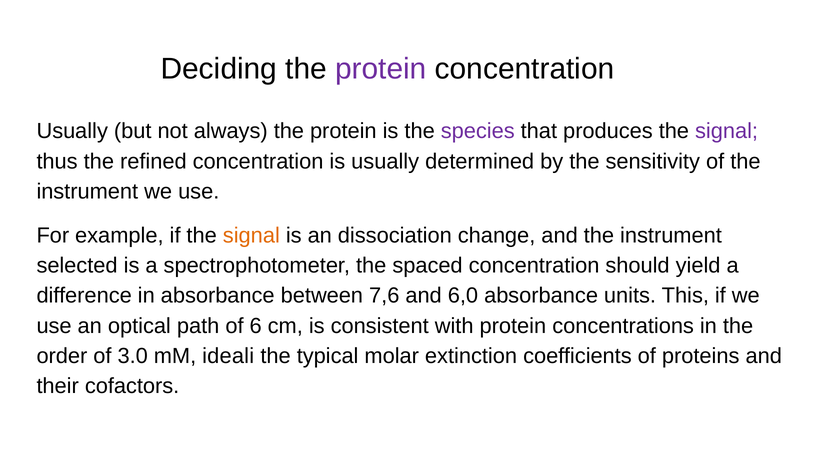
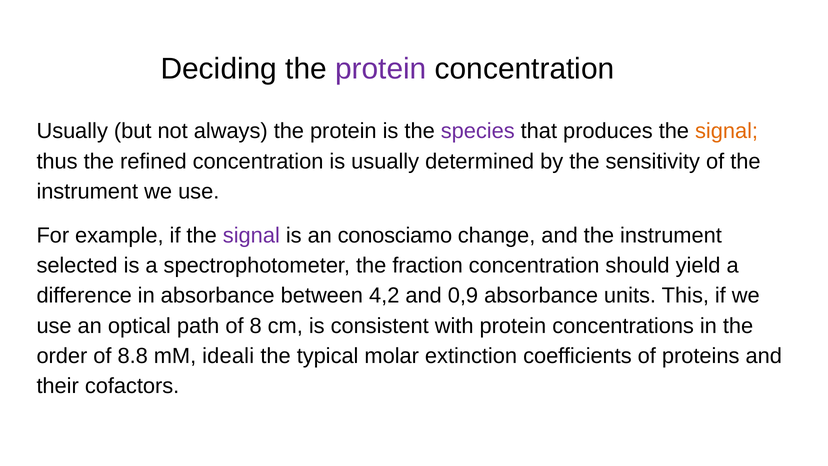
signal colour: purple -> orange (727, 131)
signal colour: orange -> purple (251, 235)
dissociation: dissociation -> conosciamo (395, 235)
spaced: spaced -> fraction (428, 265)
7,6: 7,6 -> 4,2 (384, 296)
6,0: 6,0 -> 0,9 (463, 296)
6: 6 -> 8 (256, 326)
3.0: 3.0 -> 8.8 (133, 356)
